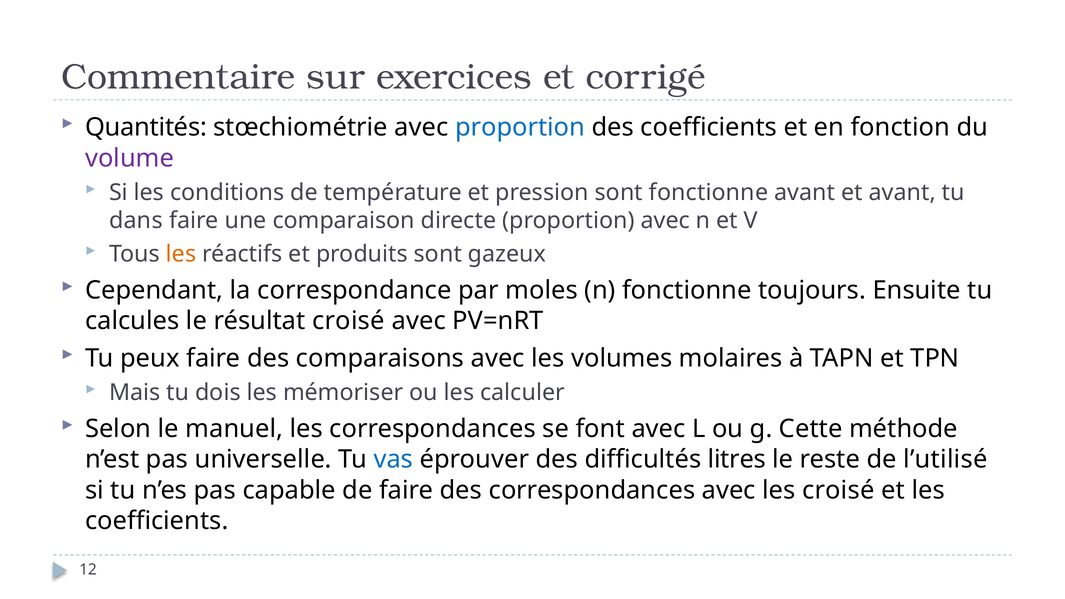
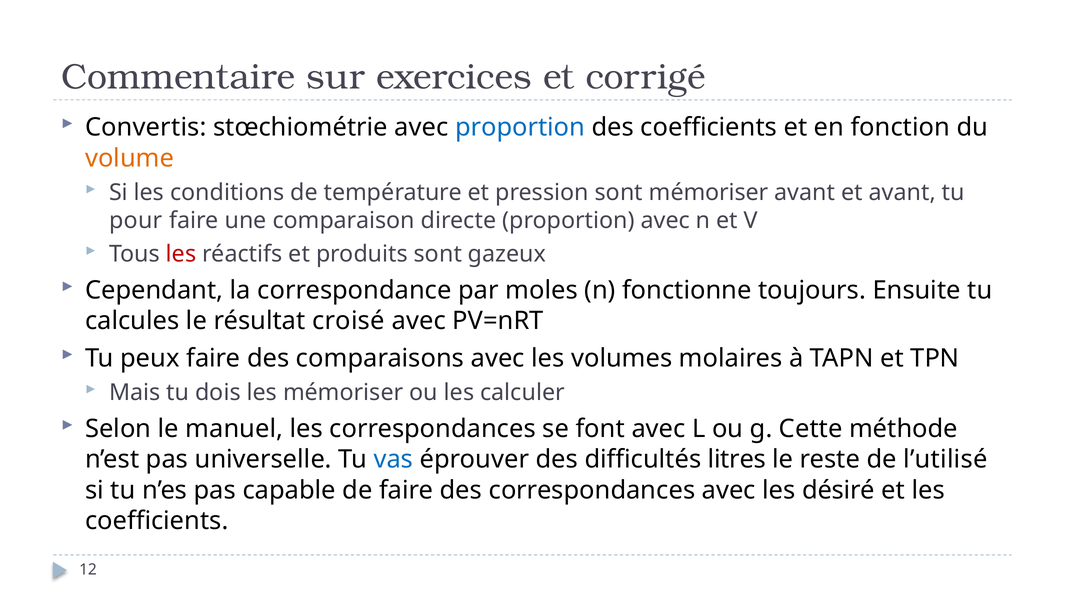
Quantités: Quantités -> Convertis (146, 128)
volume colour: purple -> orange (130, 158)
sont fonctionne: fonctionne -> mémoriser (709, 193)
dans: dans -> pour (136, 221)
les colour: orange -> red (181, 254)
les croisé: croisé -> désiré (839, 490)
